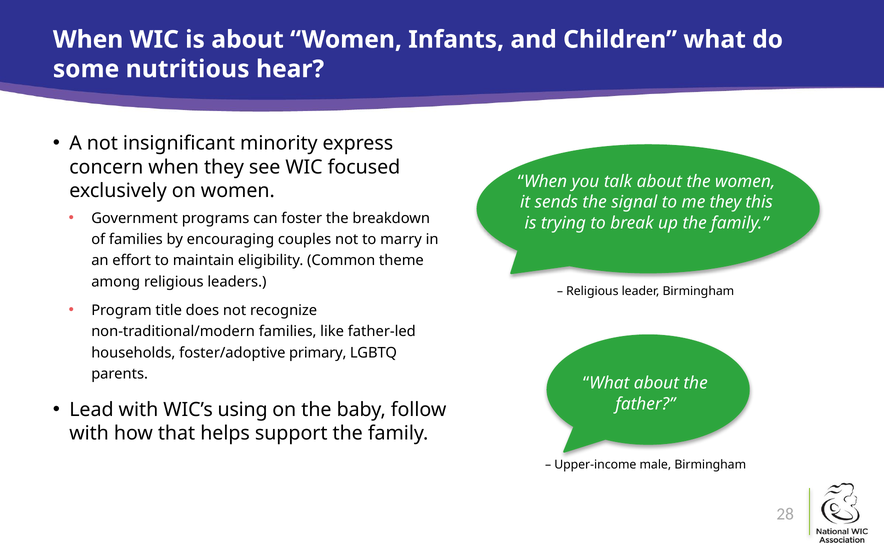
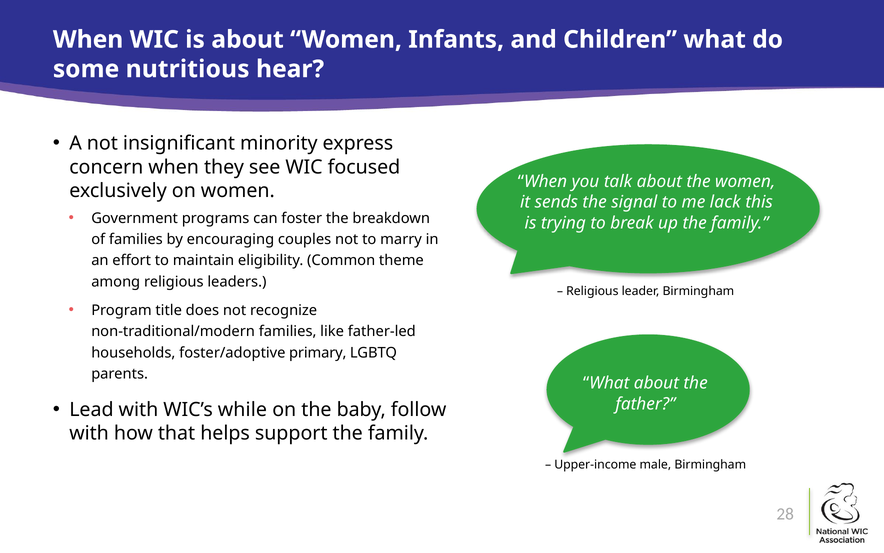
me they: they -> lack (725, 202)
using: using -> while (242, 409)
